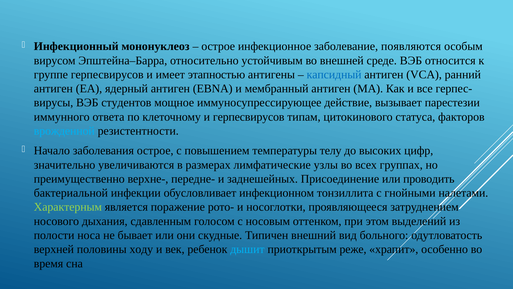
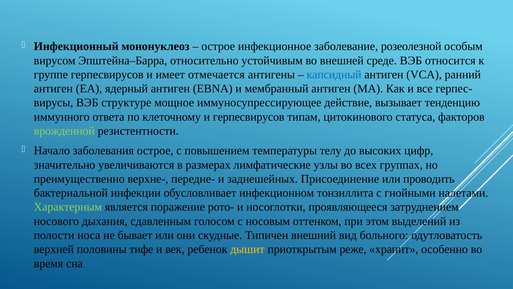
появляются: появляются -> розеолезной (411, 46)
этапностью: этапностью -> отмечается (216, 74)
студентов: студентов -> структуре (126, 103)
парестезии: парестезии -> тенденцию (452, 103)
врожденной colour: light blue -> light green (64, 131)
ходу: ходу -> тифе (141, 249)
дышит colour: light blue -> yellow (247, 249)
